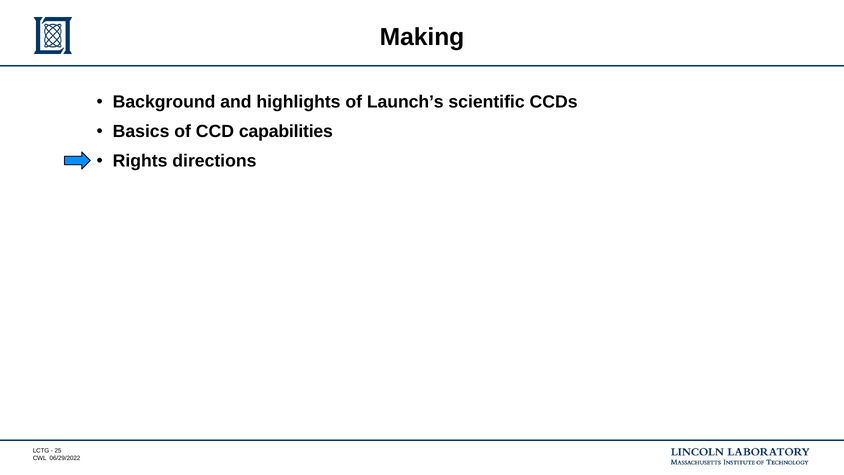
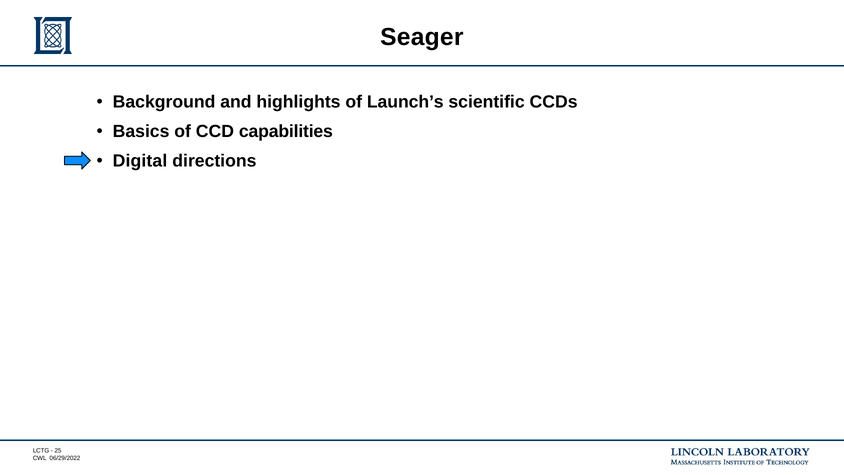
Making: Making -> Seager (422, 37)
Rights: Rights -> Digital (140, 161)
